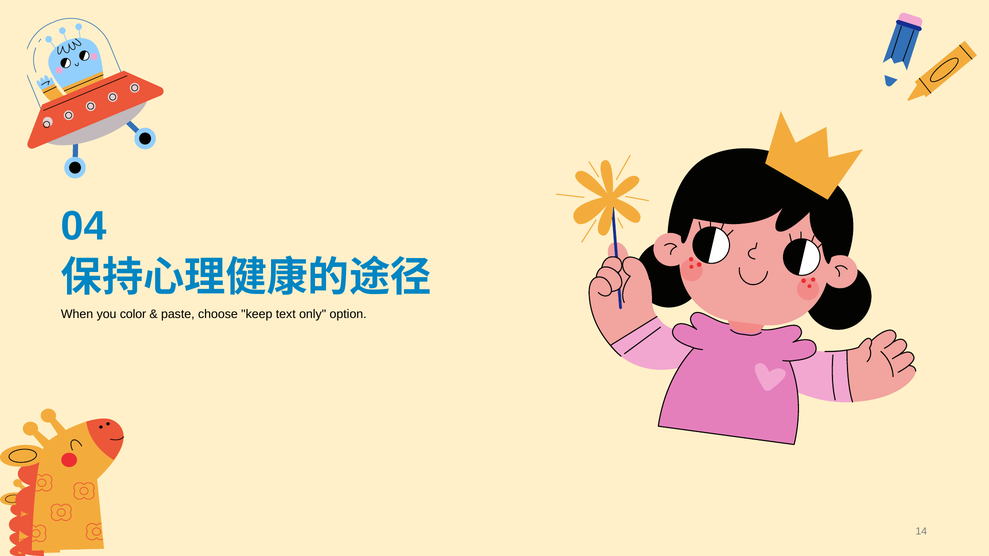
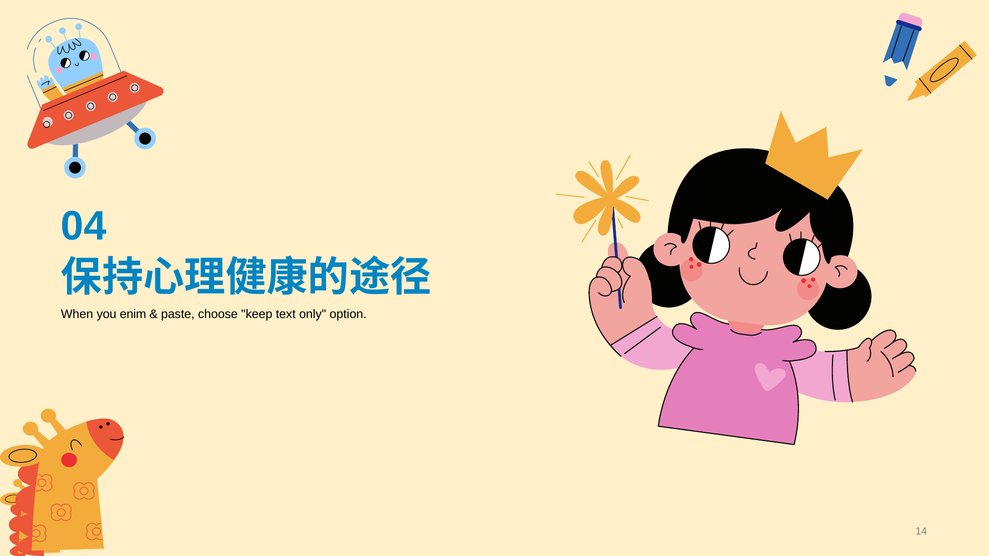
color: color -> enim (133, 315)
